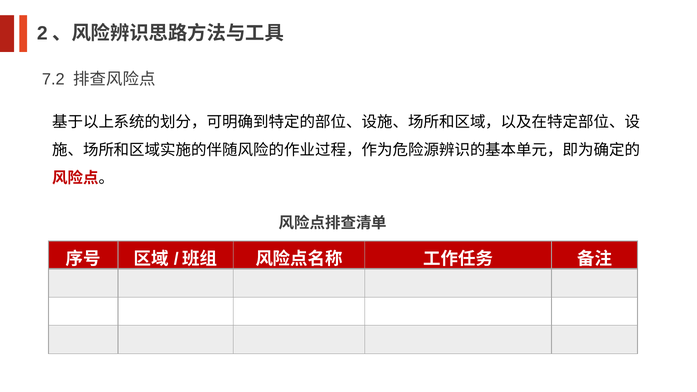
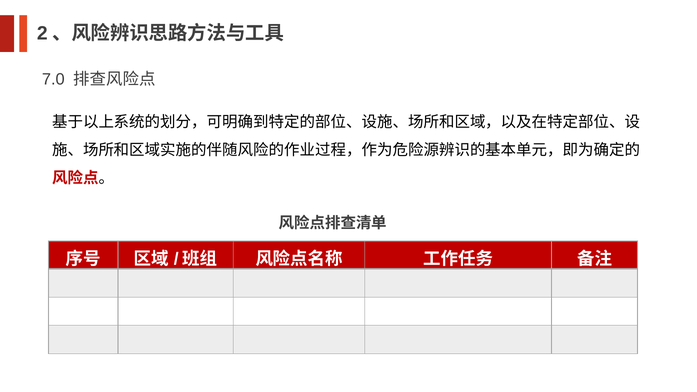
7.2: 7.2 -> 7.0 (53, 79)
